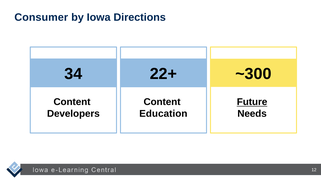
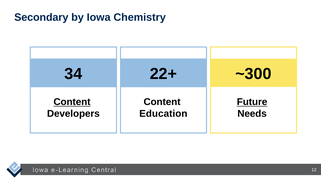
Consumer: Consumer -> Secondary (41, 17)
Directions: Directions -> Chemistry (140, 17)
Content underline: none -> present (72, 102)
